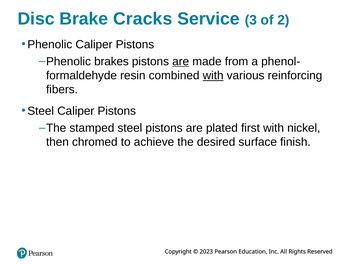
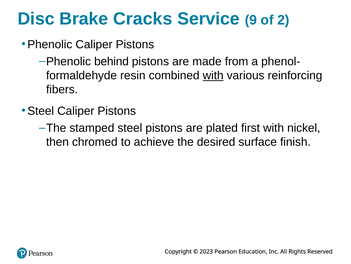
3: 3 -> 9 (251, 20)
brakes: brakes -> behind (111, 61)
are underline: present -> none (181, 61)
